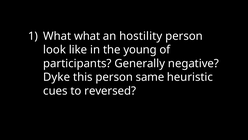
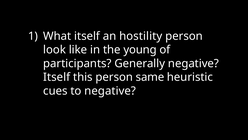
What what: what -> itself (87, 36)
Dyke: Dyke -> Itself (57, 77)
to reversed: reversed -> negative (110, 91)
